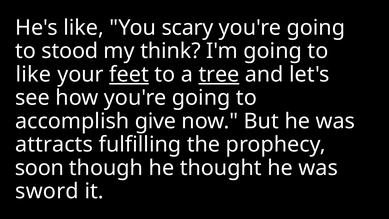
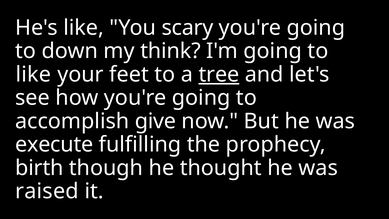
stood: stood -> down (70, 51)
feet underline: present -> none (129, 74)
attracts: attracts -> execute (54, 144)
soon: soon -> birth (39, 168)
sword: sword -> raised (47, 191)
